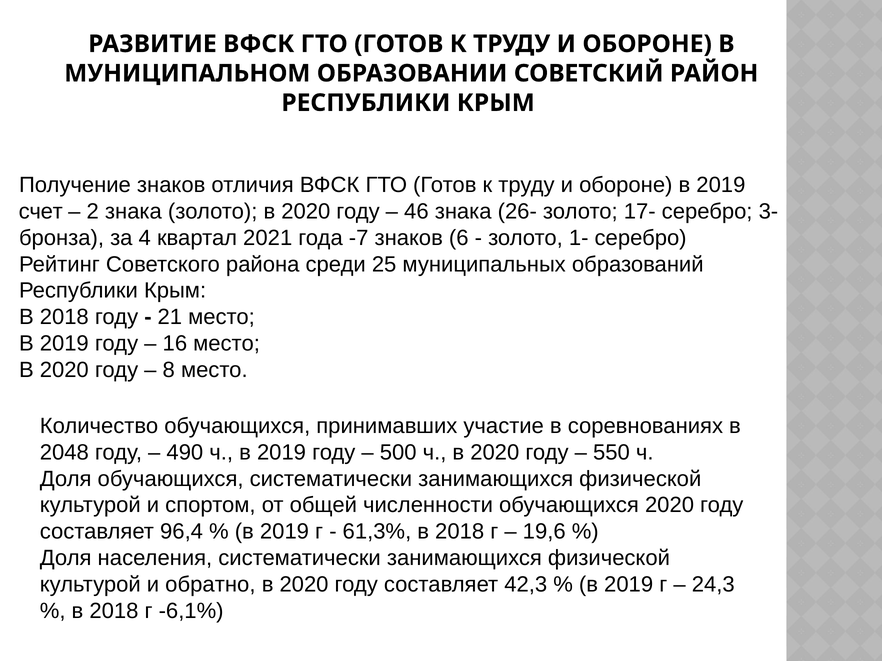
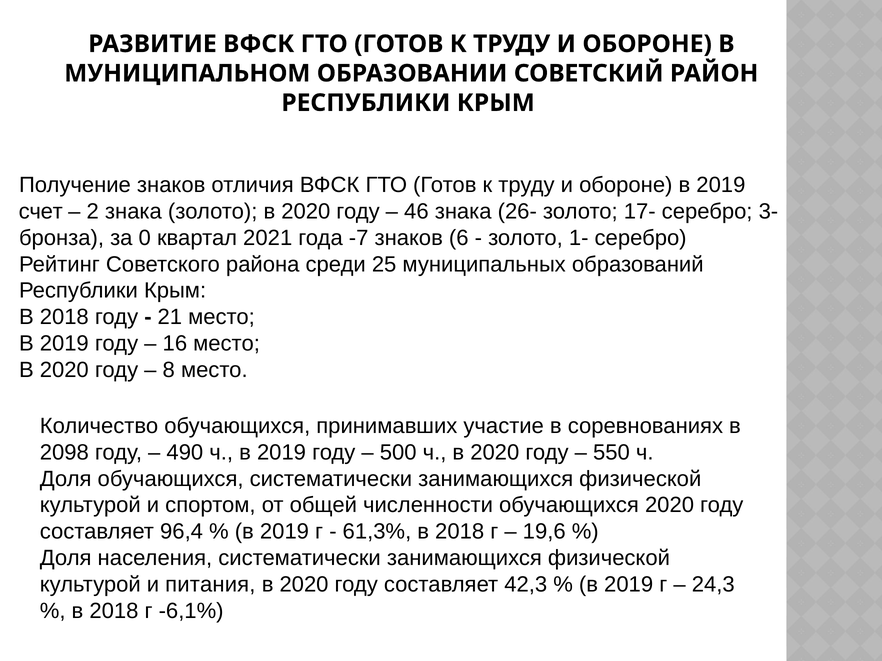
4: 4 -> 0 (145, 238)
2048: 2048 -> 2098 (64, 453)
обратно: обратно -> питания (210, 585)
